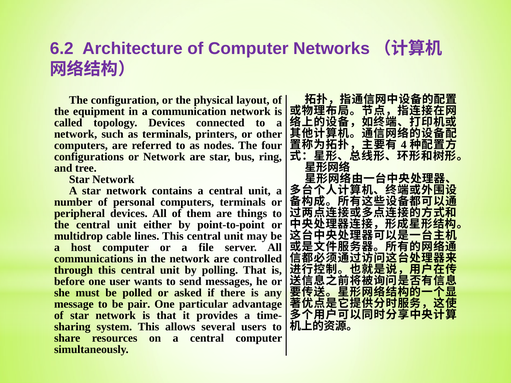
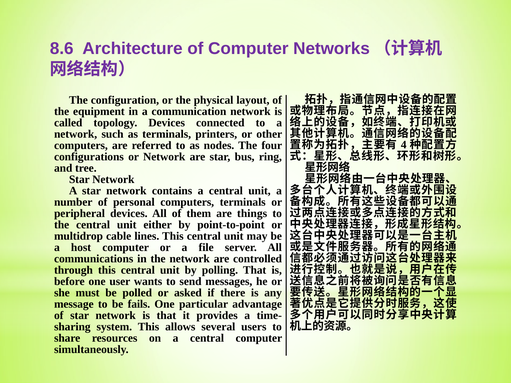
6.2: 6.2 -> 8.6 (62, 49)
pair: pair -> fails (139, 304)
